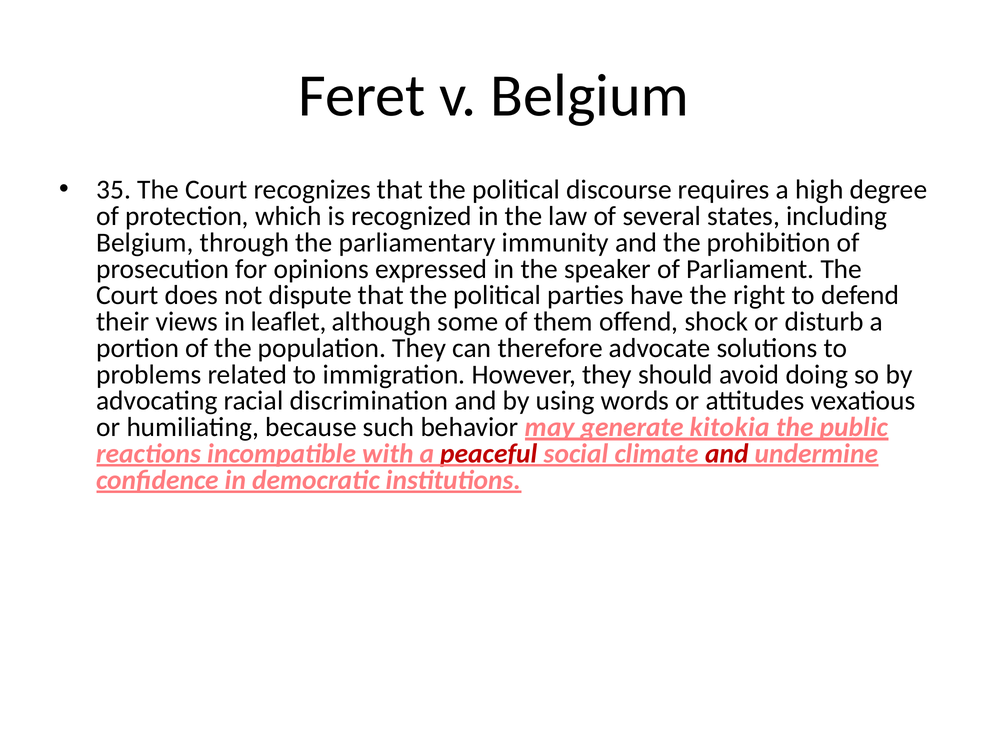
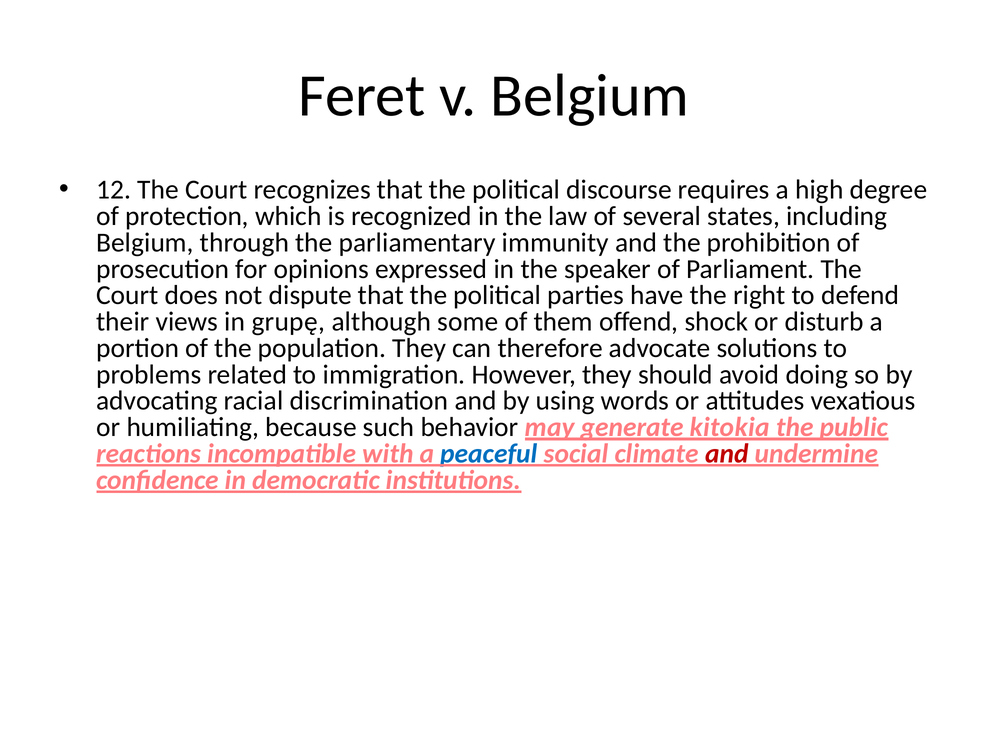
35: 35 -> 12 (114, 190)
leaflet: leaflet -> grupę (288, 322)
peaceful colour: red -> blue (489, 454)
